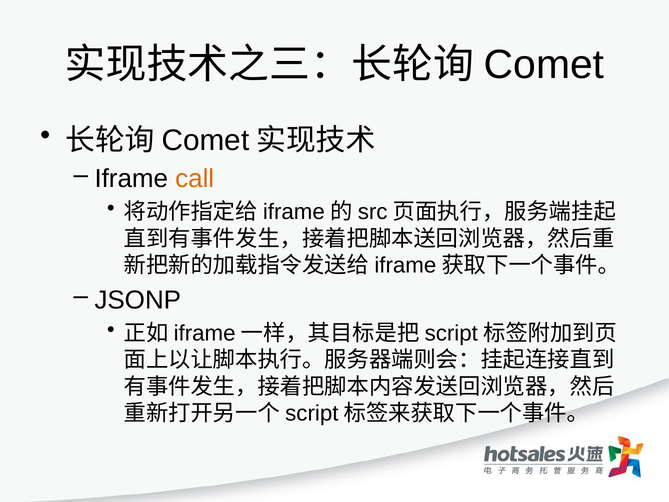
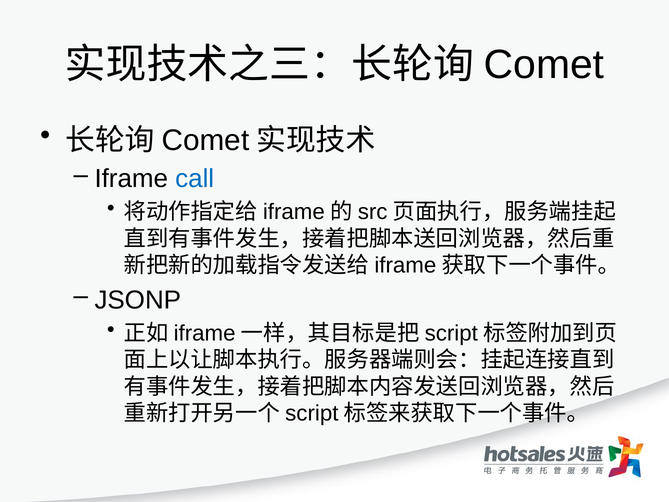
call colour: orange -> blue (195, 179)
